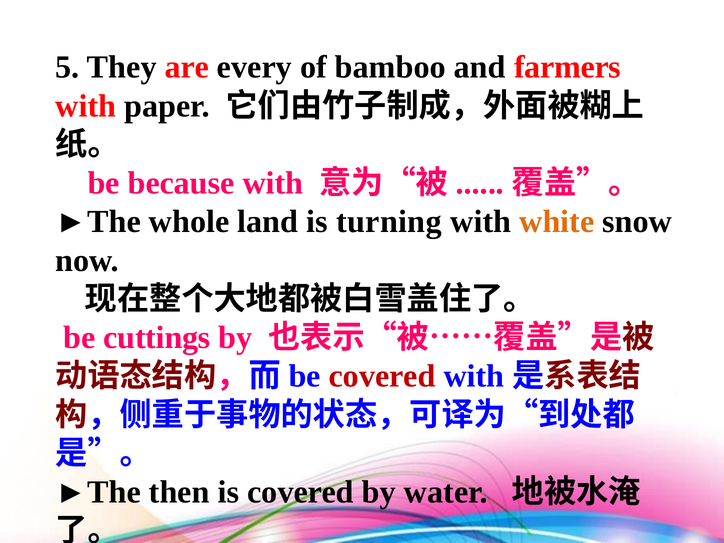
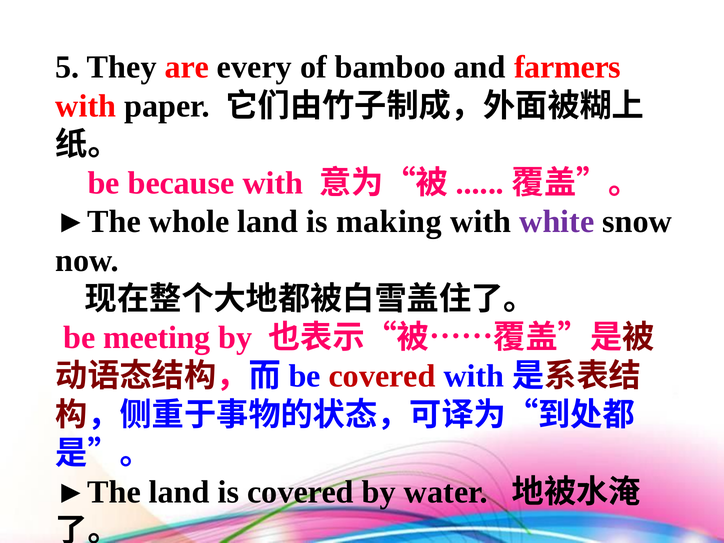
turning: turning -> making (389, 222)
white colour: orange -> purple (557, 222)
cuttings: cuttings -> meeting (157, 338)
►The then: then -> land (179, 492)
